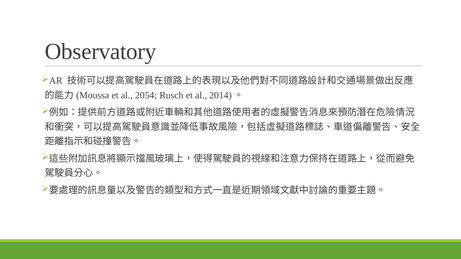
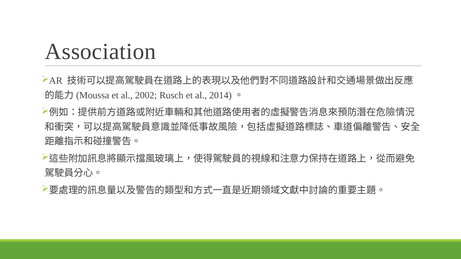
Observatory: Observatory -> Association (100, 52)
2054: 2054 -> 2002 (146, 95)
